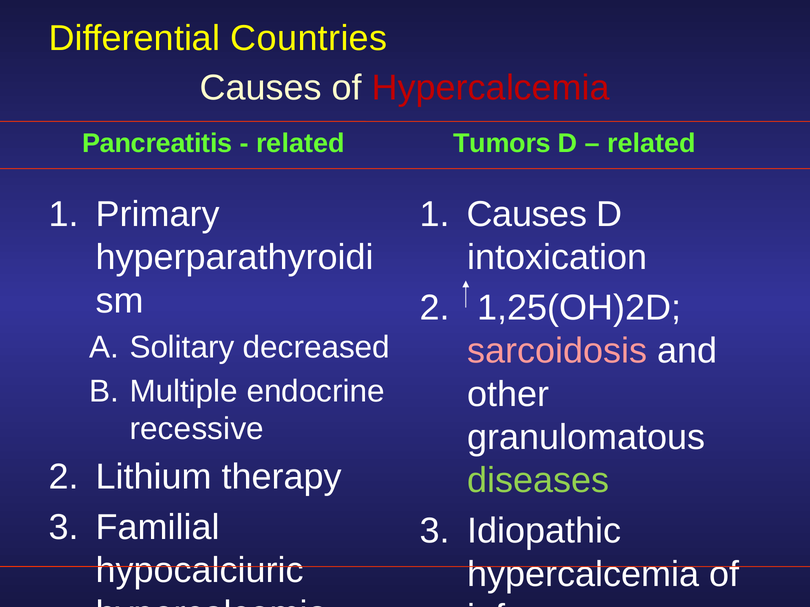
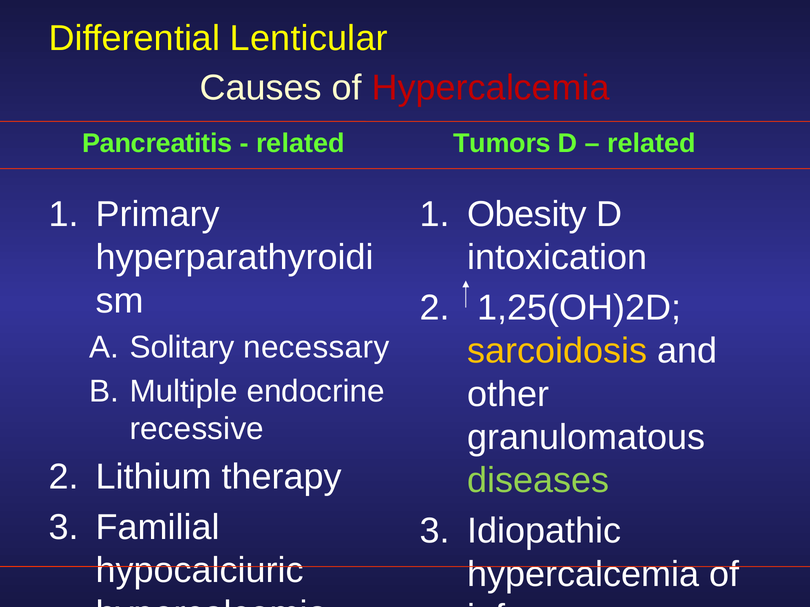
Countries: Countries -> Lenticular (309, 38)
Causes: Causes -> Obesity (527, 215)
decreased: decreased -> necessary (316, 347)
sarcoidosis colour: pink -> yellow (557, 351)
